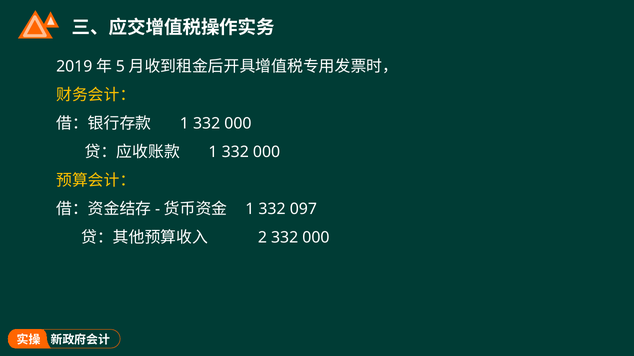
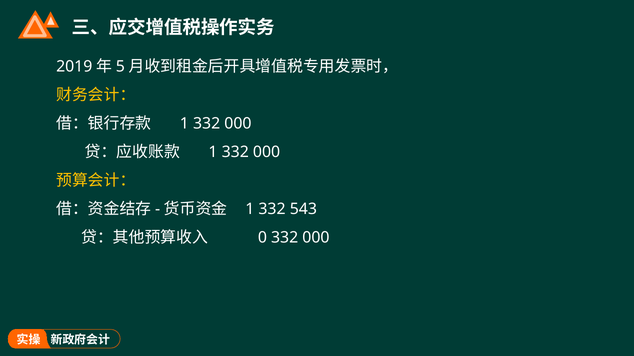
097: 097 -> 543 (303, 210)
2: 2 -> 0 (262, 238)
